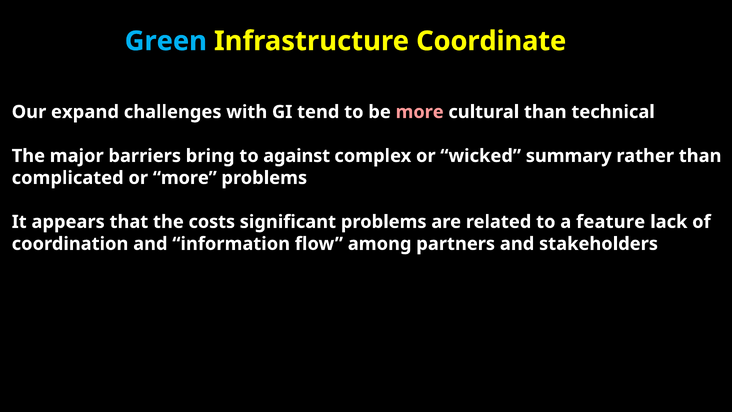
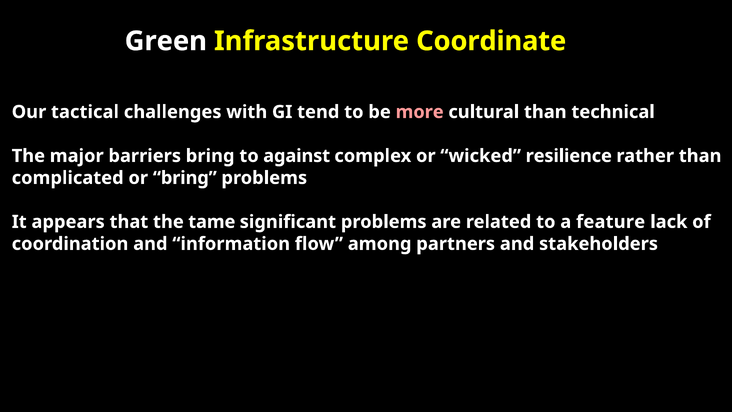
Green colour: light blue -> white (166, 41)
expand: expand -> tactical (85, 112)
summary: summary -> resilience (569, 156)
or more: more -> bring (185, 178)
costs: costs -> tame (212, 222)
